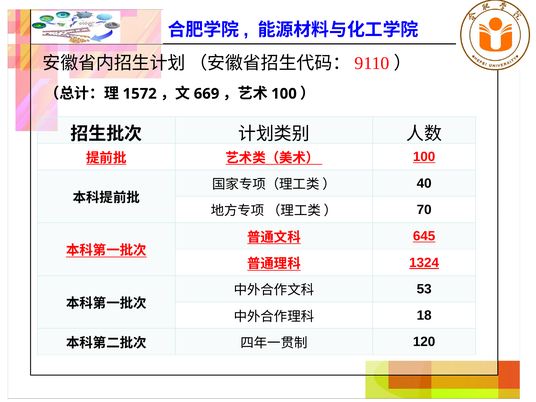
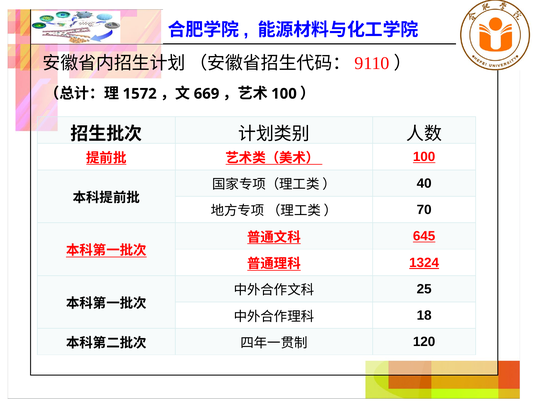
53: 53 -> 25 (424, 289)
